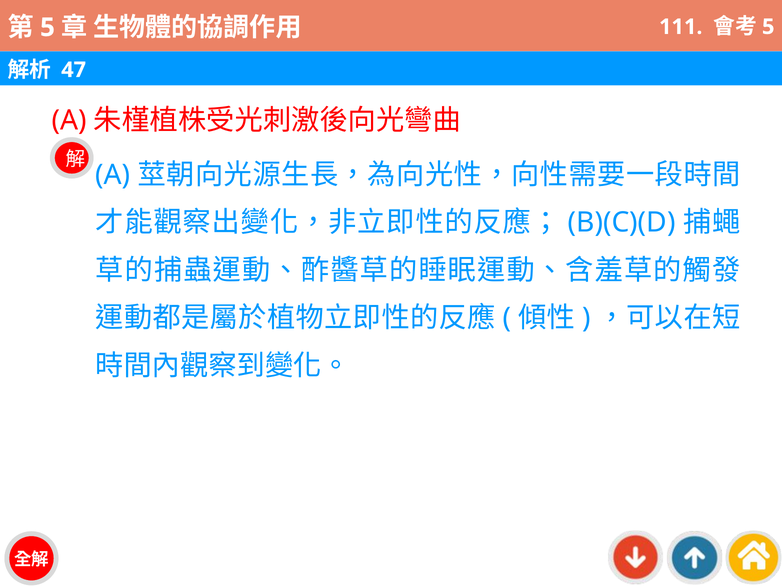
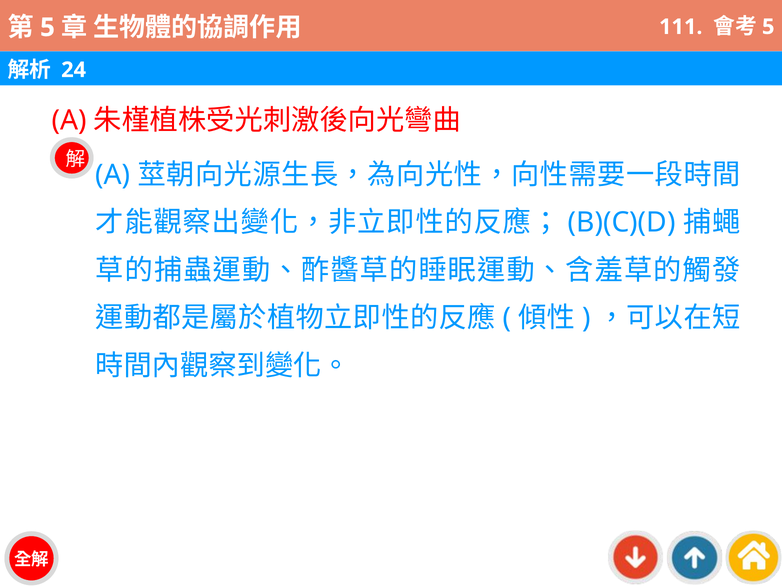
47: 47 -> 24 (74, 70)
